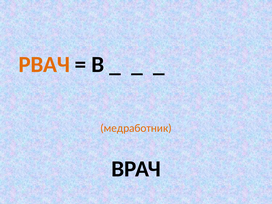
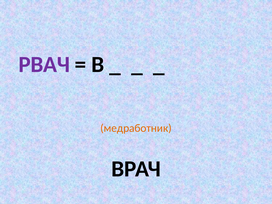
РВАЧ colour: orange -> purple (44, 64)
